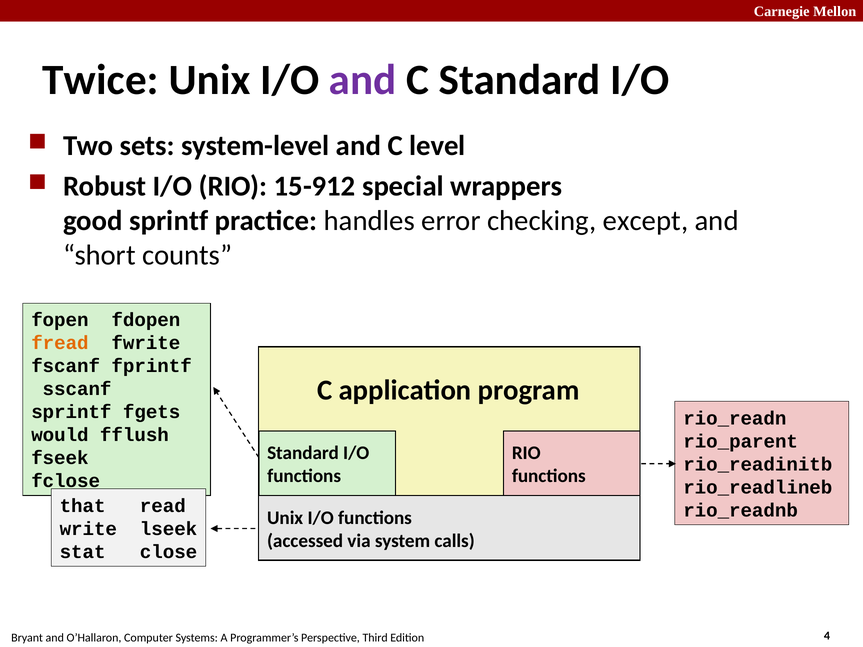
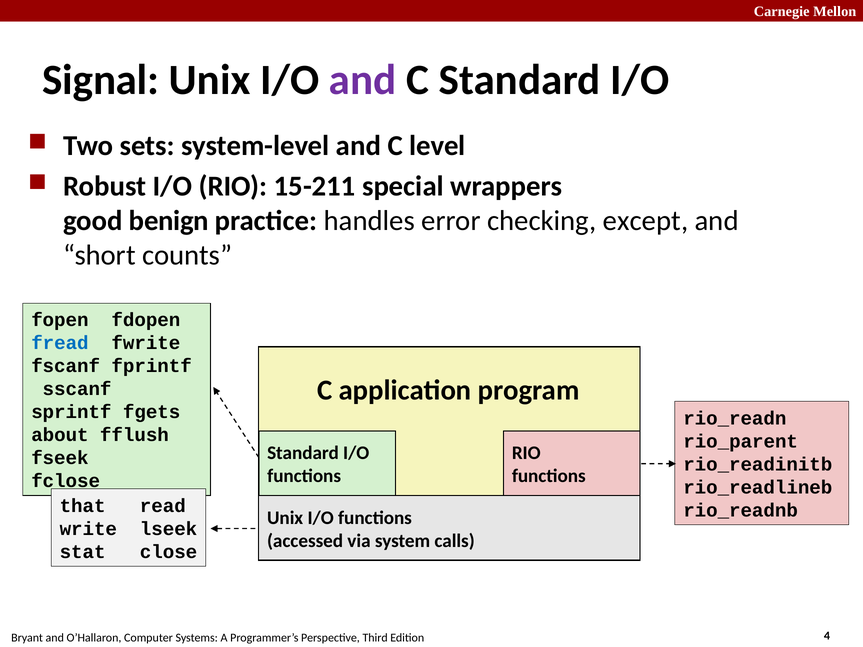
Twice: Twice -> Signal (101, 80)
15-912: 15-912 -> 15-211 (315, 186)
good sprintf: sprintf -> benign (169, 221)
fread colour: orange -> blue (60, 343)
would: would -> about (60, 435)
